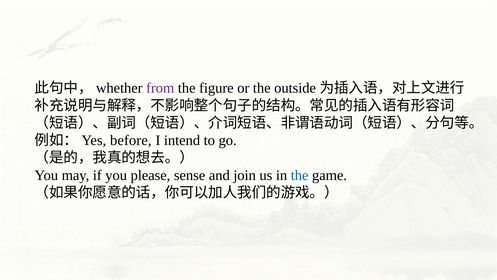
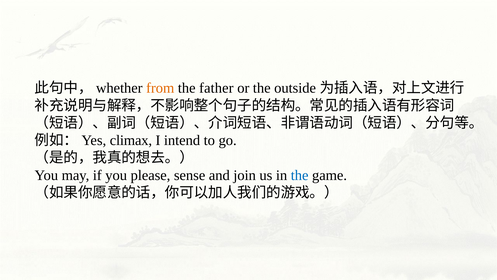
from colour: purple -> orange (160, 88)
figure: figure -> father (216, 88)
before: before -> climax (131, 140)
